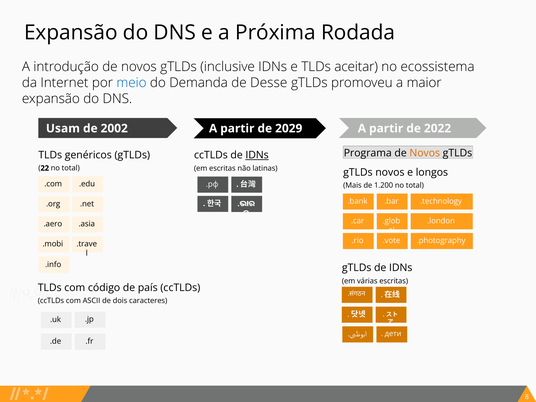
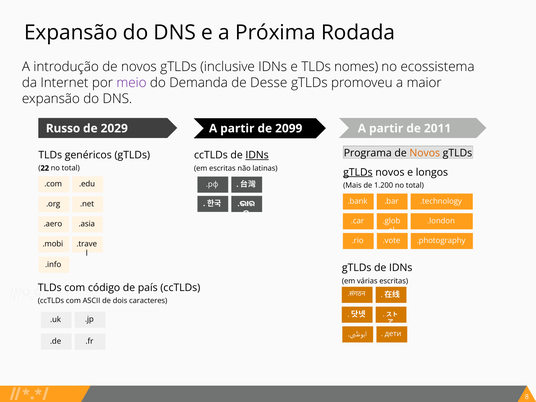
aceitar: aceitar -> nomes (356, 67)
meio colour: blue -> purple (131, 83)
Usam: Usam -> Russo (63, 128)
2002: 2002 -> 2029 (114, 128)
2022: 2022 -> 2011 (438, 128)
2029: 2029 -> 2099 (289, 128)
gTLDs underline: none -> present (358, 172)
